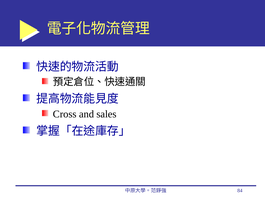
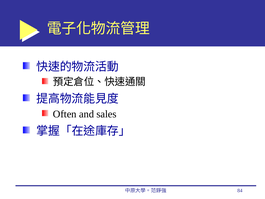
Cross: Cross -> Often (65, 114)
